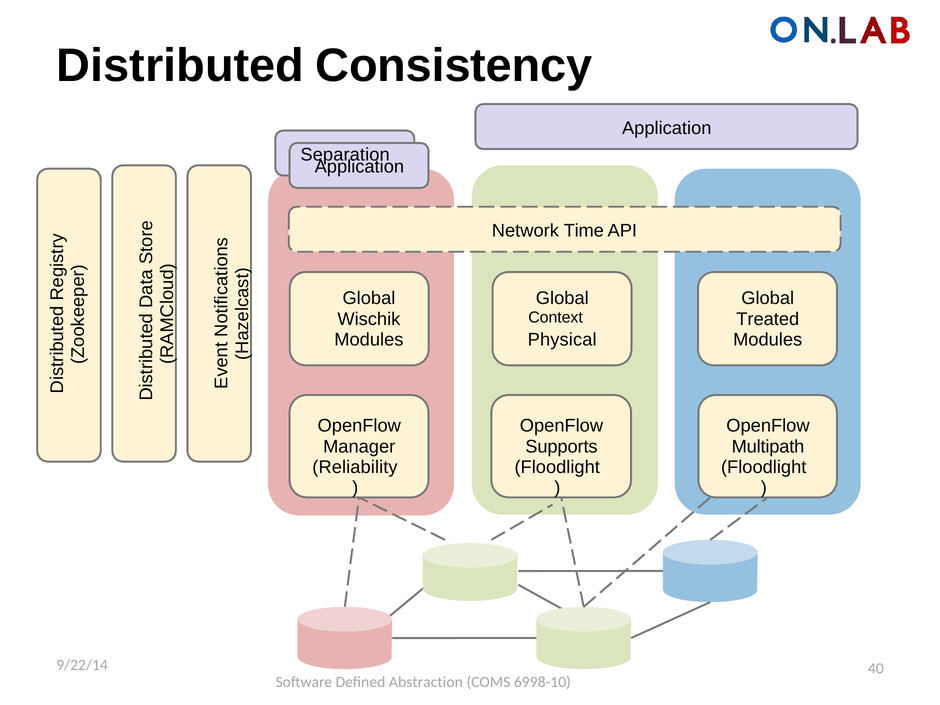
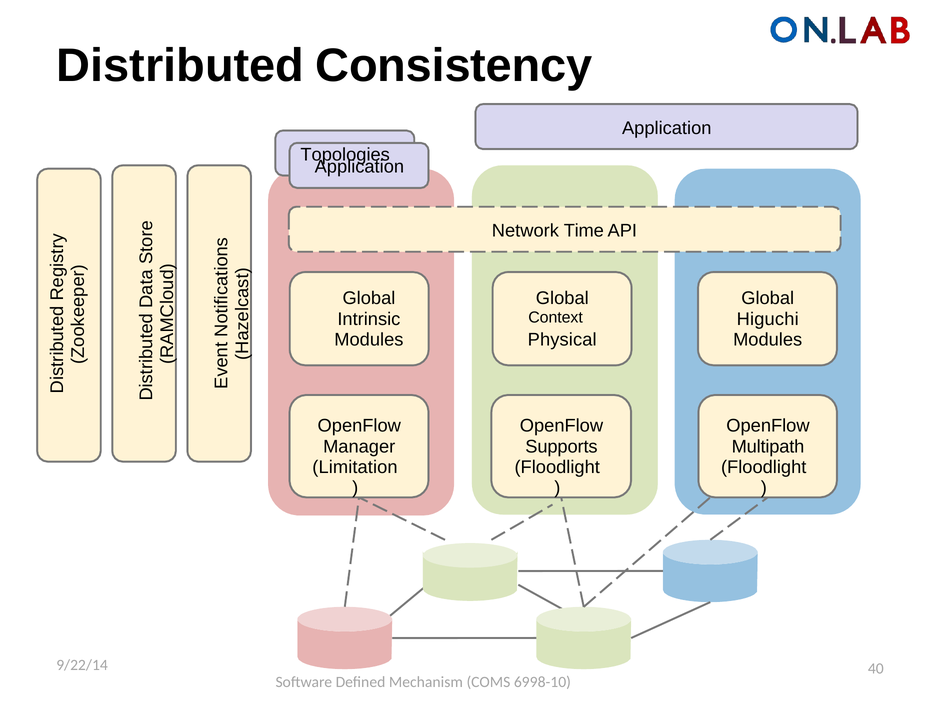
Separation: Separation -> Topologies (345, 155)
Wischik: Wischik -> Intrinsic (369, 319)
Treated: Treated -> Higuchi (768, 319)
Reliability: Reliability -> Limitation (355, 467)
Abstraction: Abstraction -> Mechanism (426, 682)
